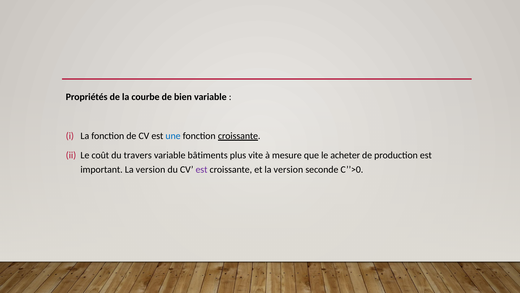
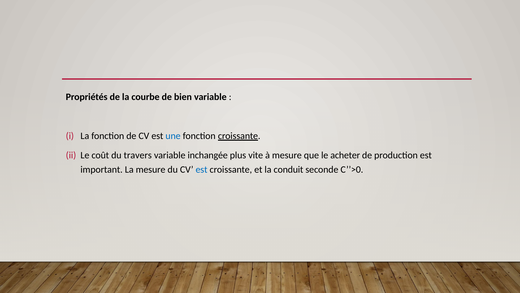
bâtiments: bâtiments -> inchangée (208, 155)
important La version: version -> mesure (151, 169)
est colour: purple -> blue (202, 169)
et la version: version -> conduit (288, 169)
